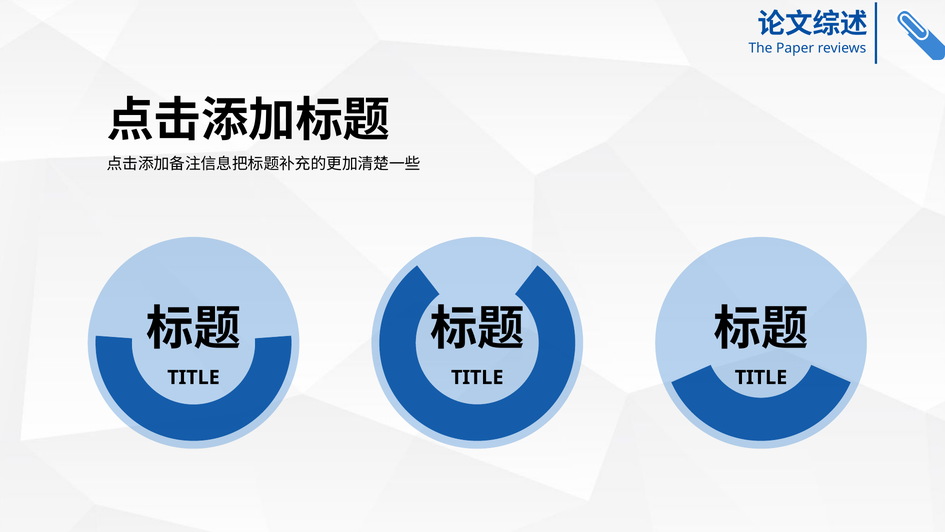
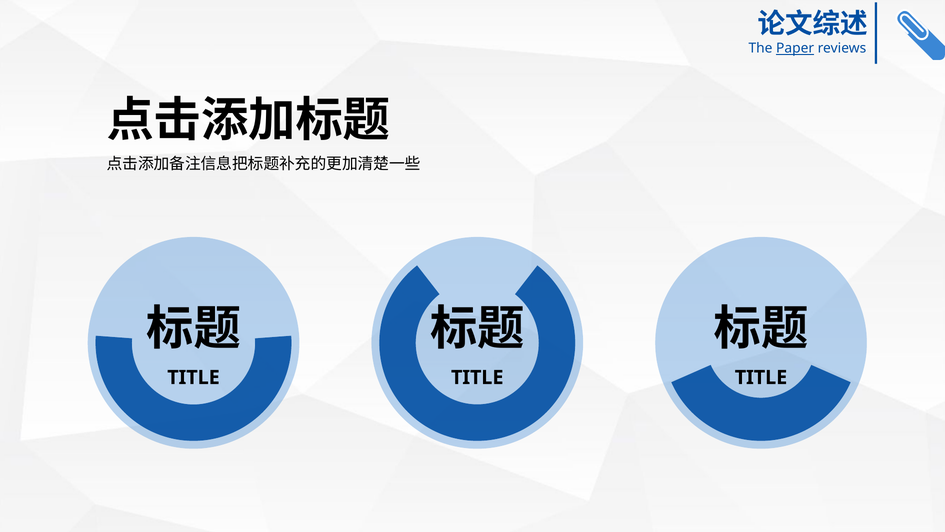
Paper underline: none -> present (795, 48)
